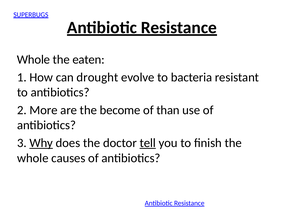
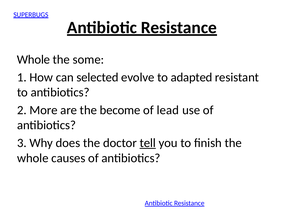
eaten: eaten -> some (88, 60)
drought: drought -> selected (98, 77)
bacteria: bacteria -> adapted (192, 77)
than: than -> lead (168, 110)
Why underline: present -> none (41, 143)
